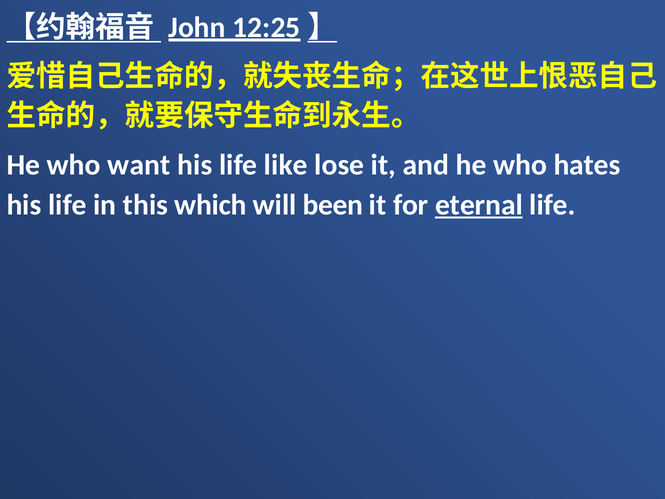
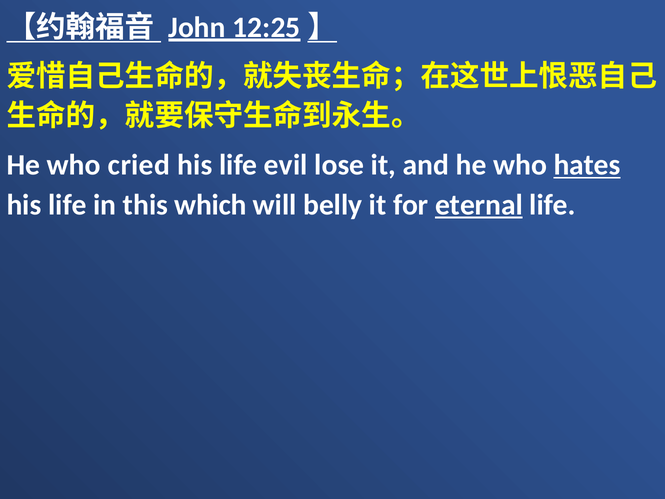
want: want -> cried (139, 165)
like: like -> evil (286, 165)
hates underline: none -> present (587, 165)
been: been -> belly (333, 205)
